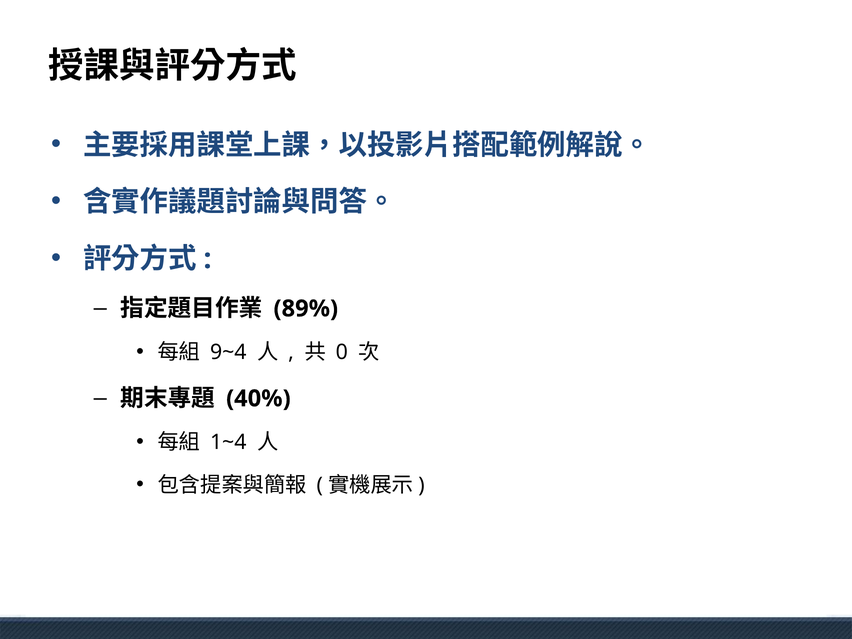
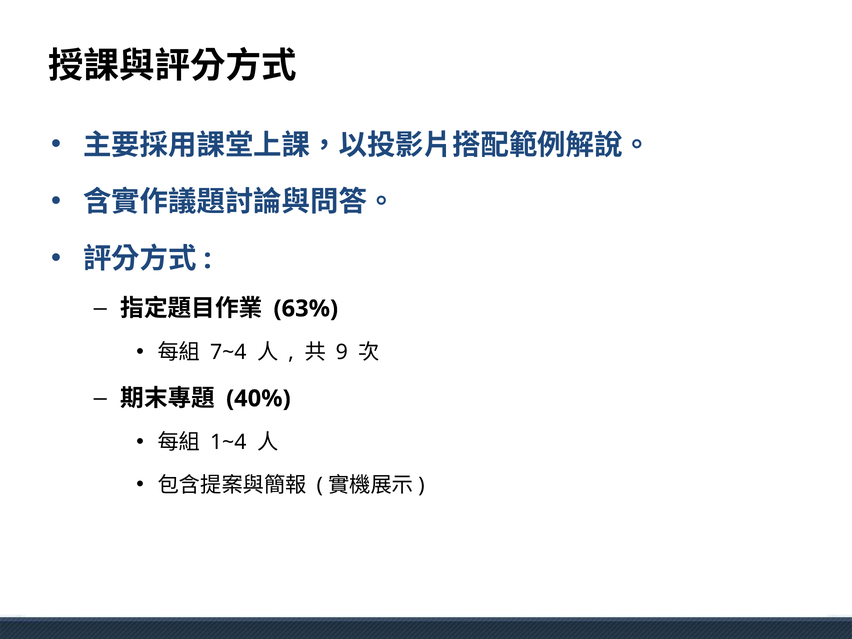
89%: 89% -> 63% (306, 309)
9~4: 9~4 -> 7~4 (228, 352)
0: 0 -> 9 (342, 352)
